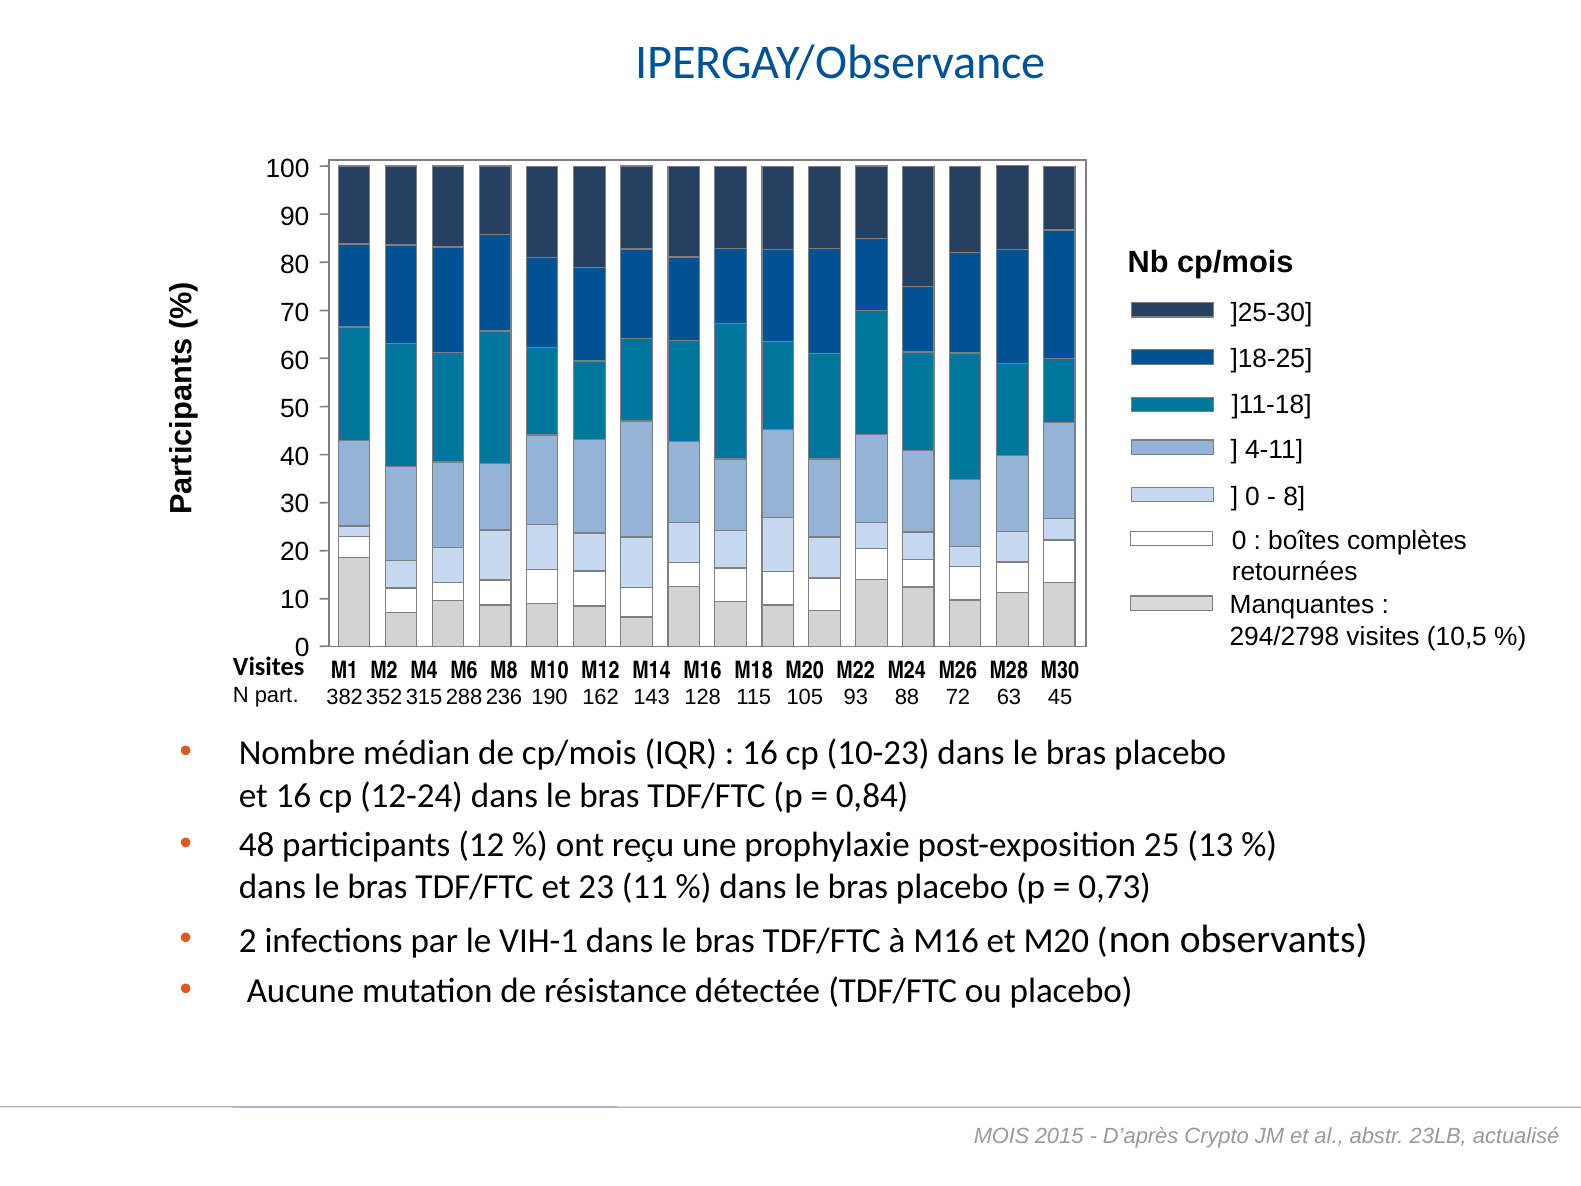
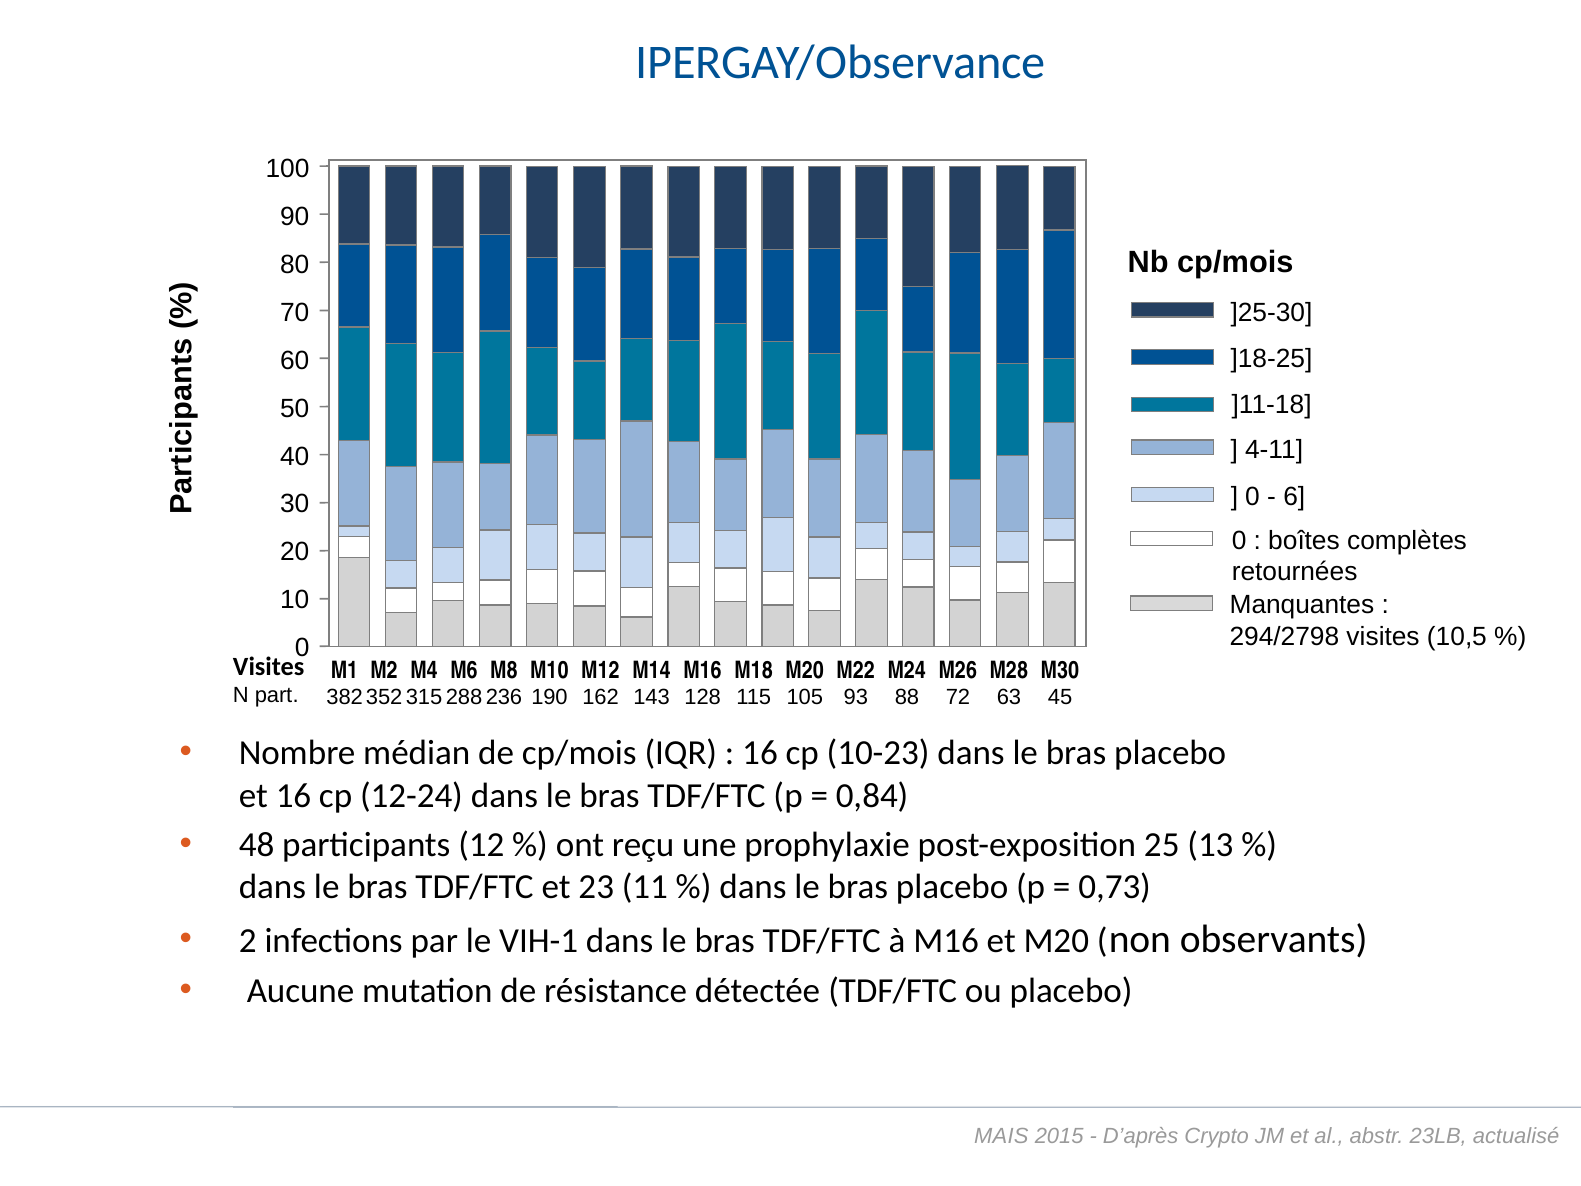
8: 8 -> 6 (1294, 497)
MOIS: MOIS -> MAIS (1001, 1136)
